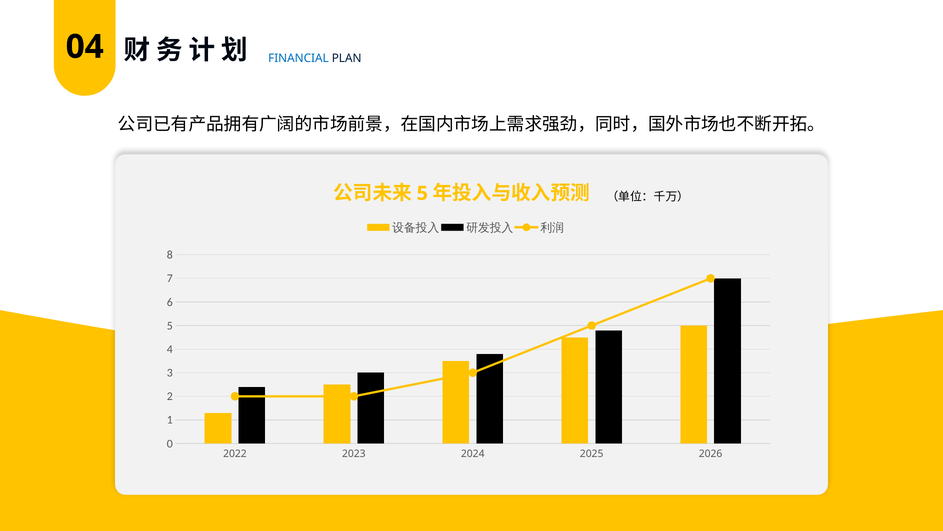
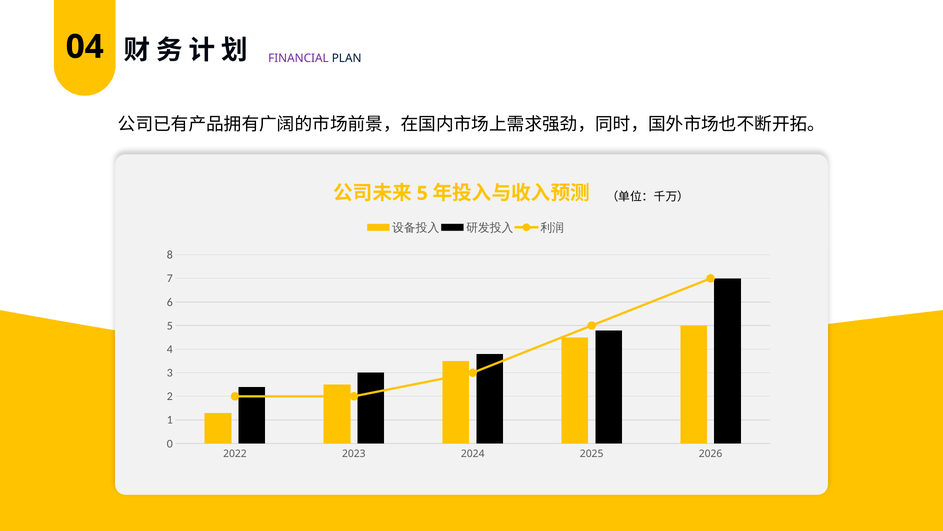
FINANCIAL colour: blue -> purple (298, 58)
